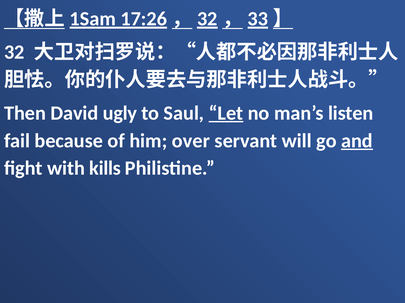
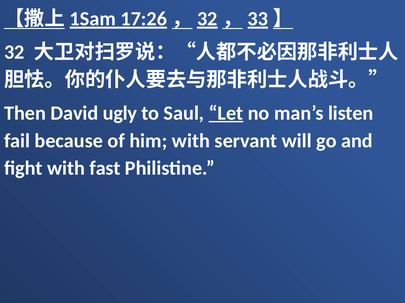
him over: over -> with (191, 141)
and underline: present -> none (357, 141)
kills: kills -> fast (105, 169)
